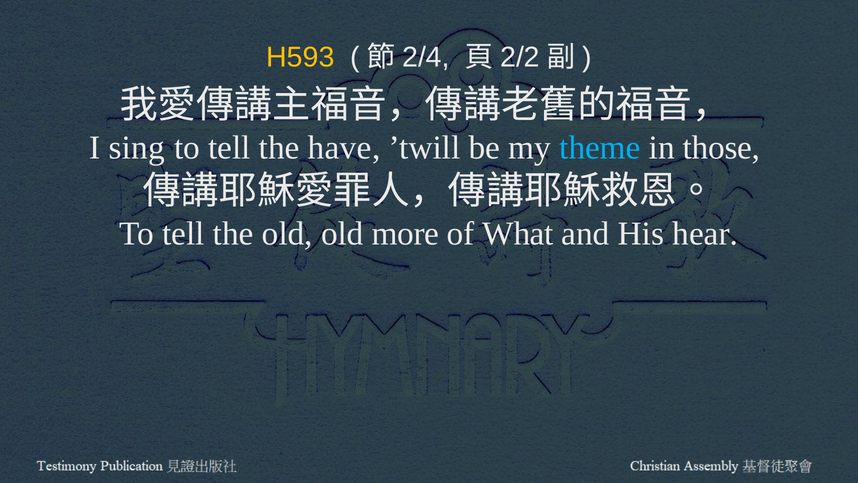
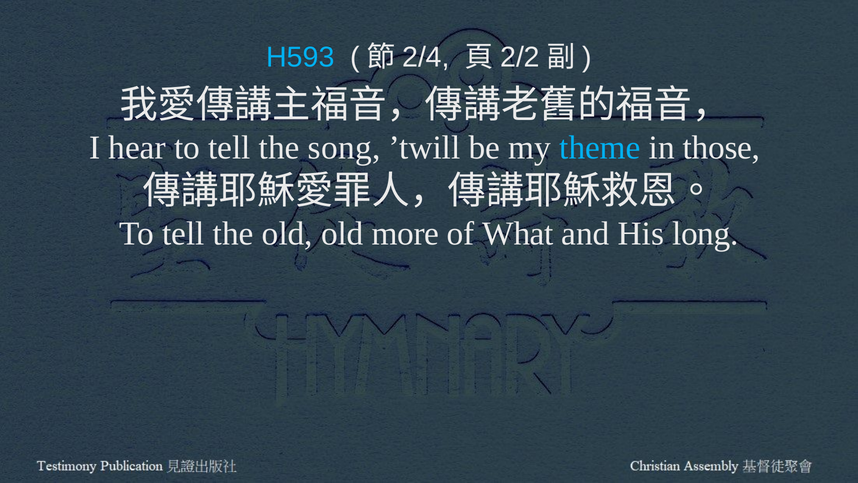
H593 colour: yellow -> light blue (300, 57)
sing: sing -> hear (137, 148)
have: have -> song (344, 148)
hear: hear -> long (705, 234)
